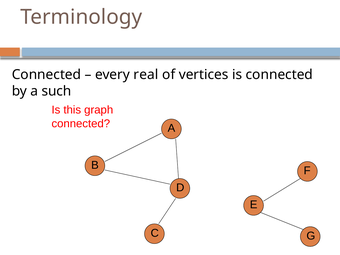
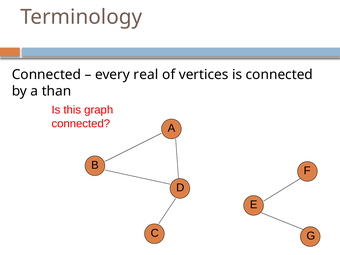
such: such -> than (57, 91)
